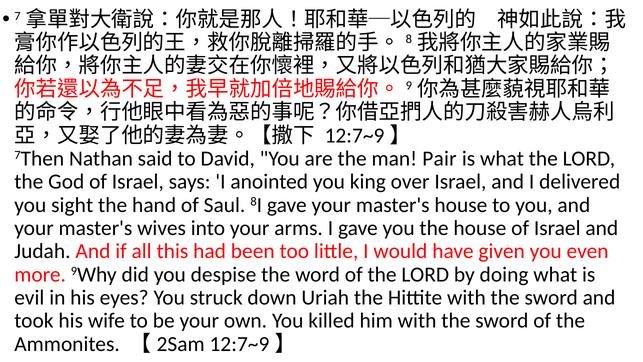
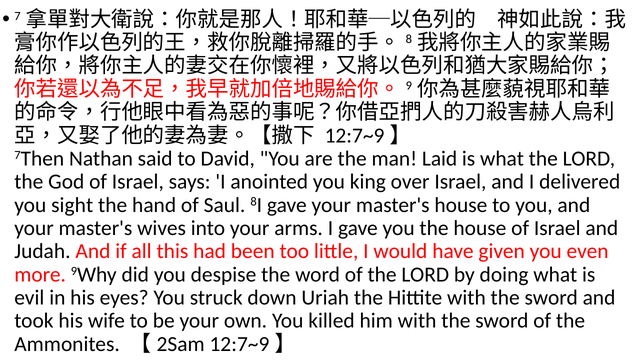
Pair: Pair -> Laid (440, 158)
